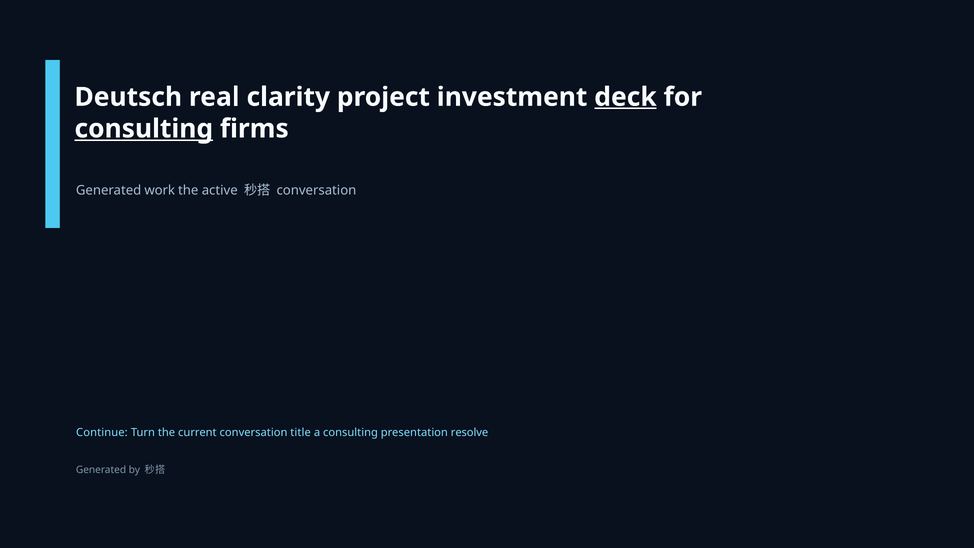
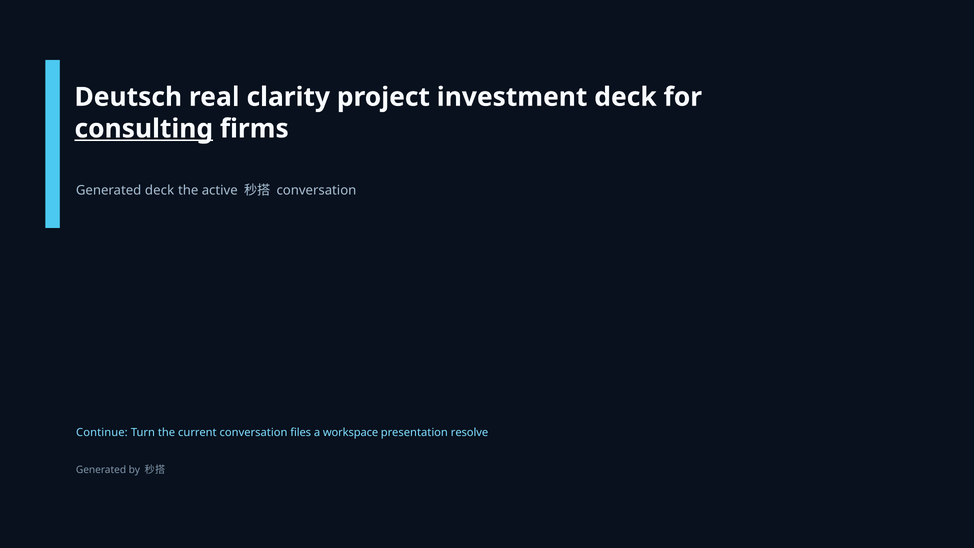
deck underline: present -> none (625, 97)
Generated work: work -> deck (160, 190)
title: title -> files (301, 432)
a consulting: consulting -> workspace (351, 432)
